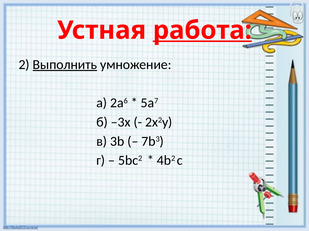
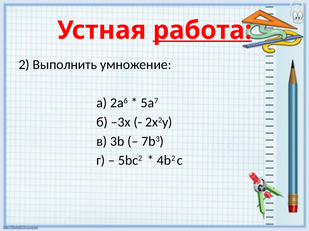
Выполнить underline: present -> none (65, 65)
